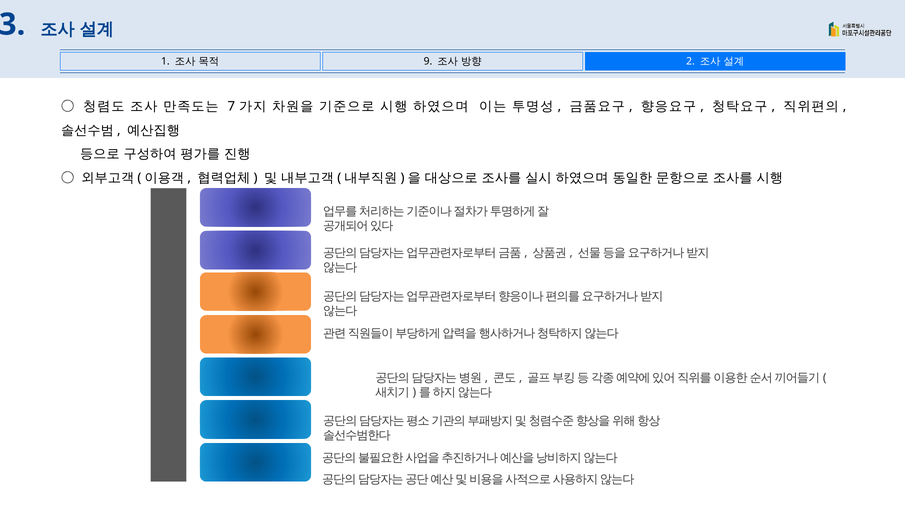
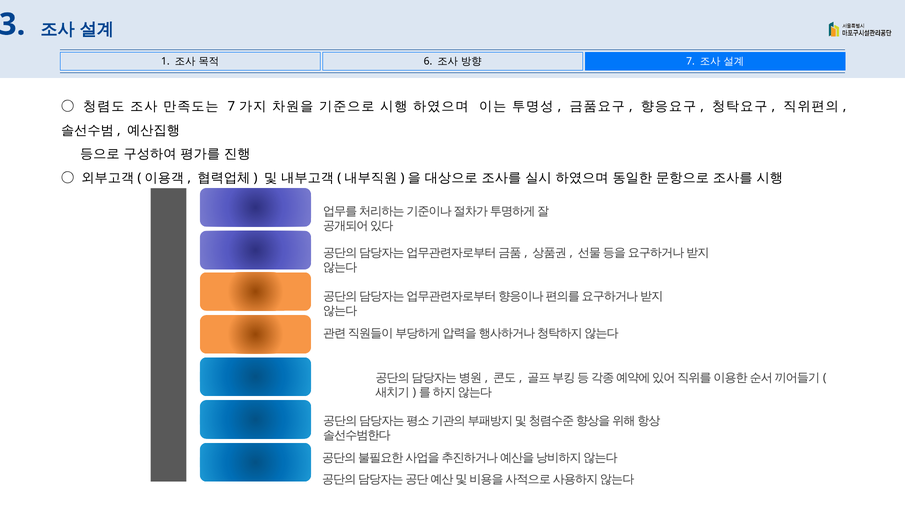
9: 9 -> 6 (428, 61)
2: 2 -> 7 (690, 61)
